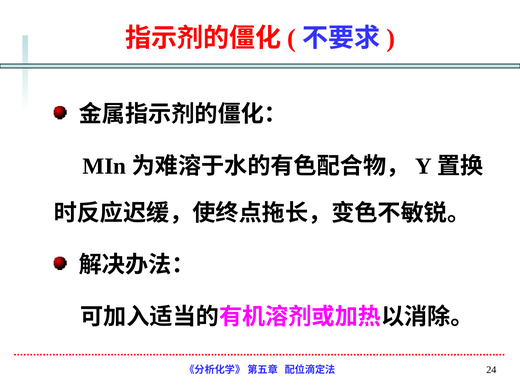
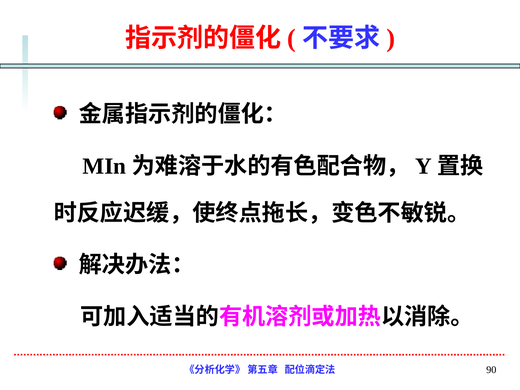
24: 24 -> 90 (491, 370)
